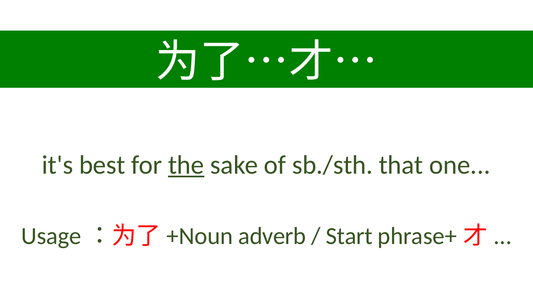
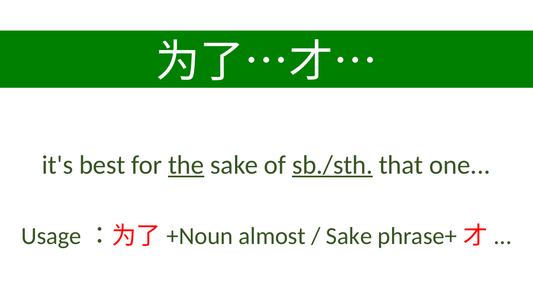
sb./sth underline: none -> present (332, 165)
adverb: adverb -> almost (272, 236)
Start: Start -> Sake (349, 236)
